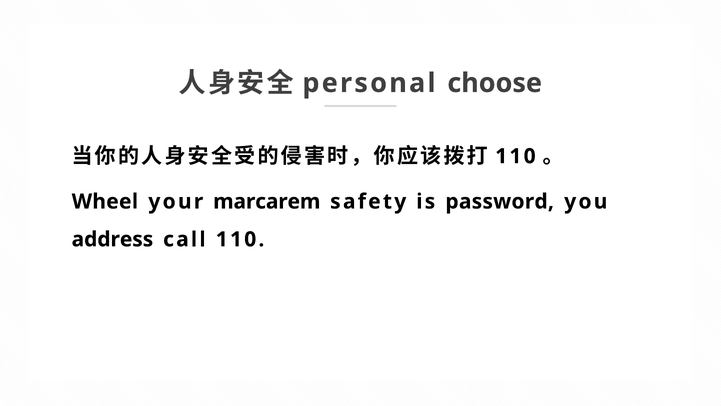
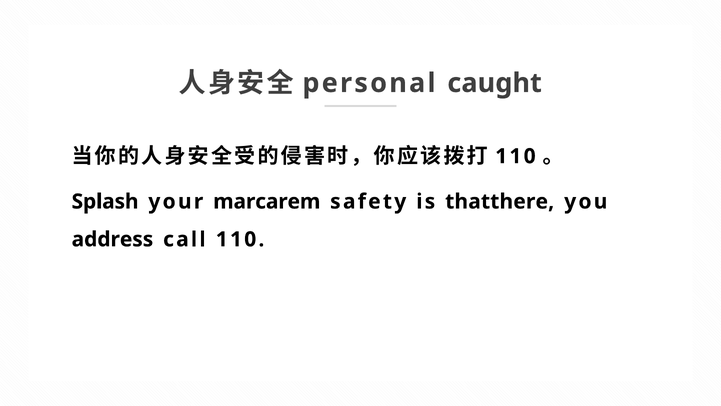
choose: choose -> caught (495, 83)
Wheel: Wheel -> Splash (105, 201)
password: password -> thatthere (500, 201)
